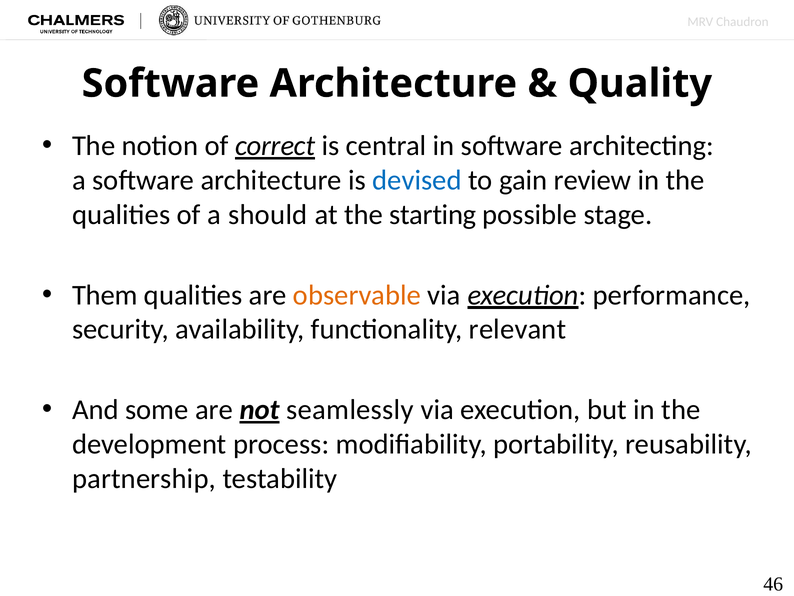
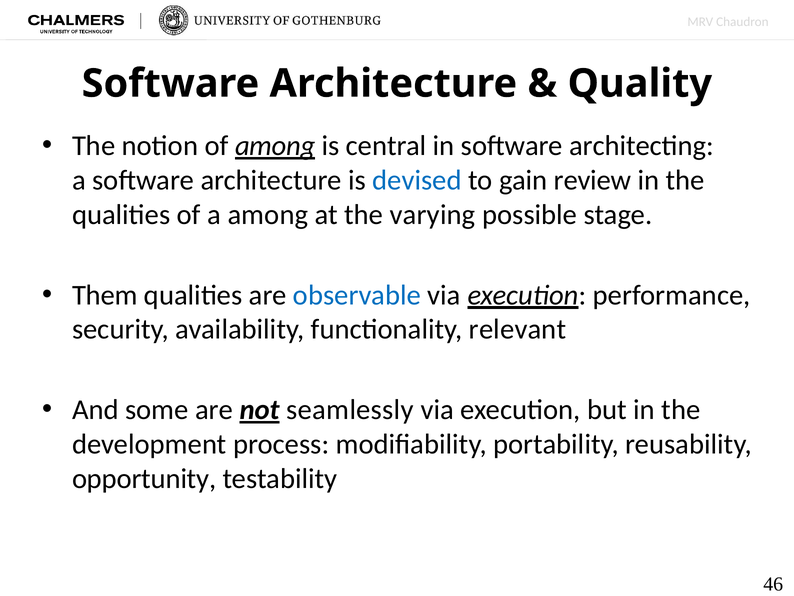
of correct: correct -> among (275, 146)
a should: should -> among (268, 215)
starting: starting -> varying (433, 215)
observable colour: orange -> blue (357, 295)
partnership: partnership -> opportunity (144, 478)
